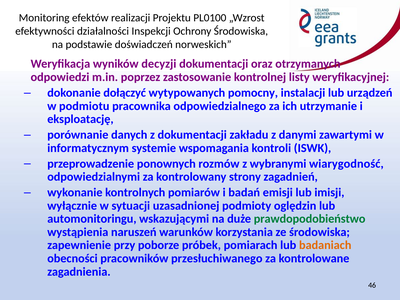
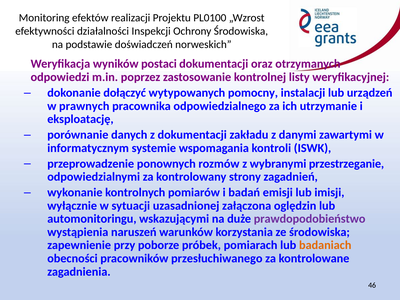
decyzji: decyzji -> postaci (159, 64)
podmiotu: podmiotu -> prawnych (84, 106)
wiarygodność: wiarygodność -> przestrzeganie (346, 164)
podmioty: podmioty -> załączona (247, 206)
prawdopodobieństwo colour: green -> purple (310, 219)
